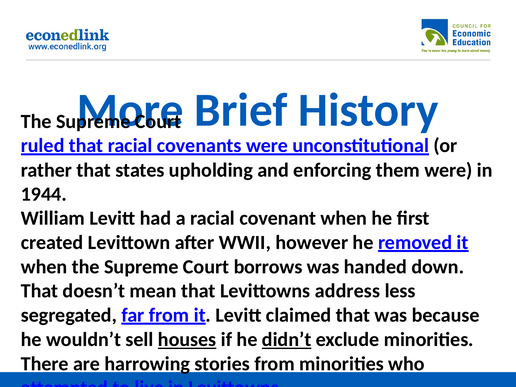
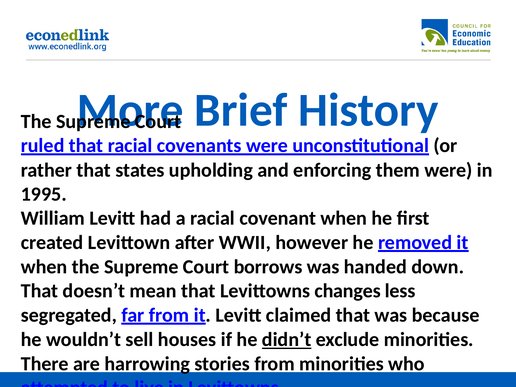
1944: 1944 -> 1995 (44, 194)
address: address -> changes (348, 291)
houses underline: present -> none (187, 340)
